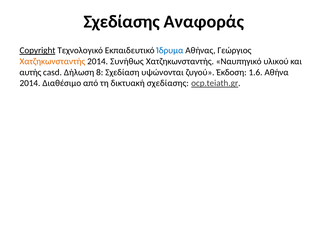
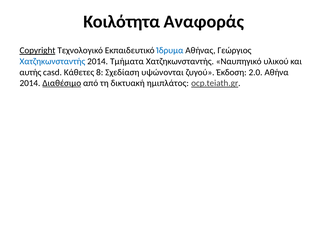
Σχεδίασης: Σχεδίασης -> Κοιλότητα (122, 22)
Χατζηκωνσταντής colour: orange -> blue (52, 61)
Συνήθως: Συνήθως -> Τμήματα (127, 61)
Δήλωση: Δήλωση -> Κάθετες (79, 72)
1.6: 1.6 -> 2.0 (256, 72)
Διαθέσιμο underline: none -> present (62, 83)
δικτυακή σχεδίασης: σχεδίασης -> ημιπλάτος (168, 83)
